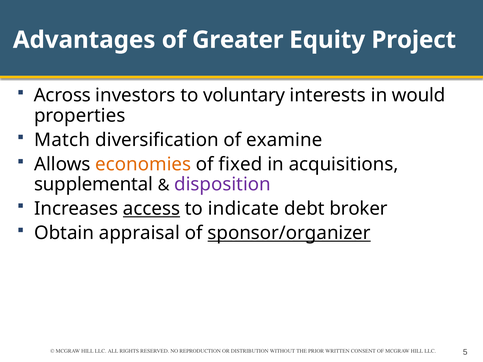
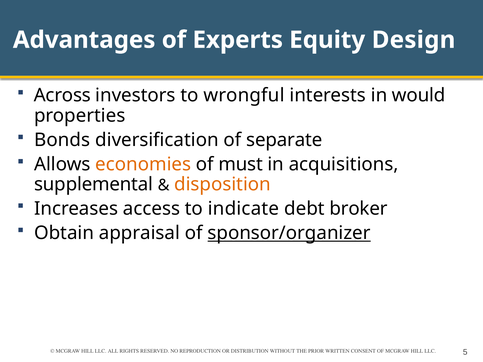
Greater: Greater -> Experts (238, 40)
Project: Project -> Design (414, 40)
voluntary: voluntary -> wrongful (244, 95)
Match: Match -> Bonds (62, 140)
examine: examine -> separate (284, 140)
fixed: fixed -> must (241, 164)
disposition colour: purple -> orange (223, 185)
access underline: present -> none (151, 209)
